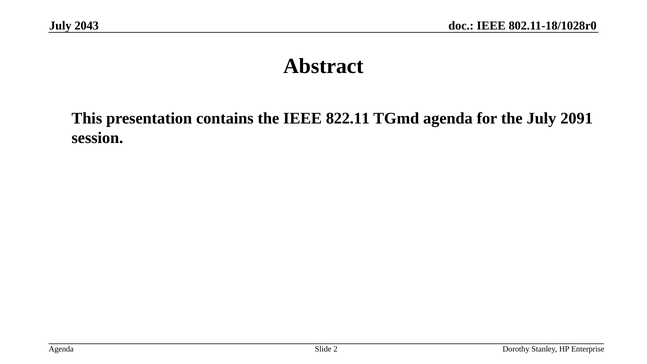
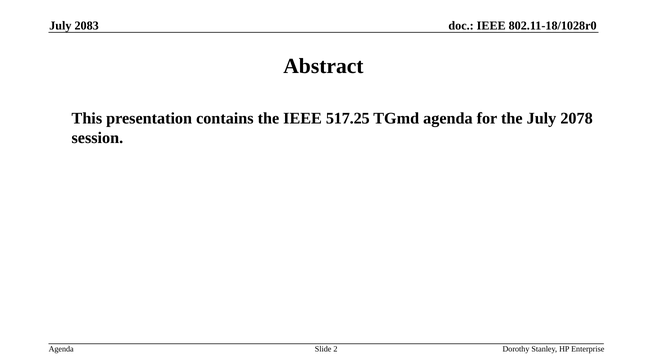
2043: 2043 -> 2083 (87, 26)
822.11: 822.11 -> 517.25 (348, 118)
2091: 2091 -> 2078 (577, 118)
